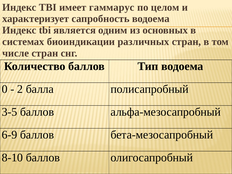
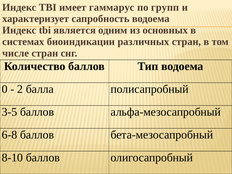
целом: целом -> групп (165, 7)
6-9: 6-9 -> 6-8 (9, 135)
